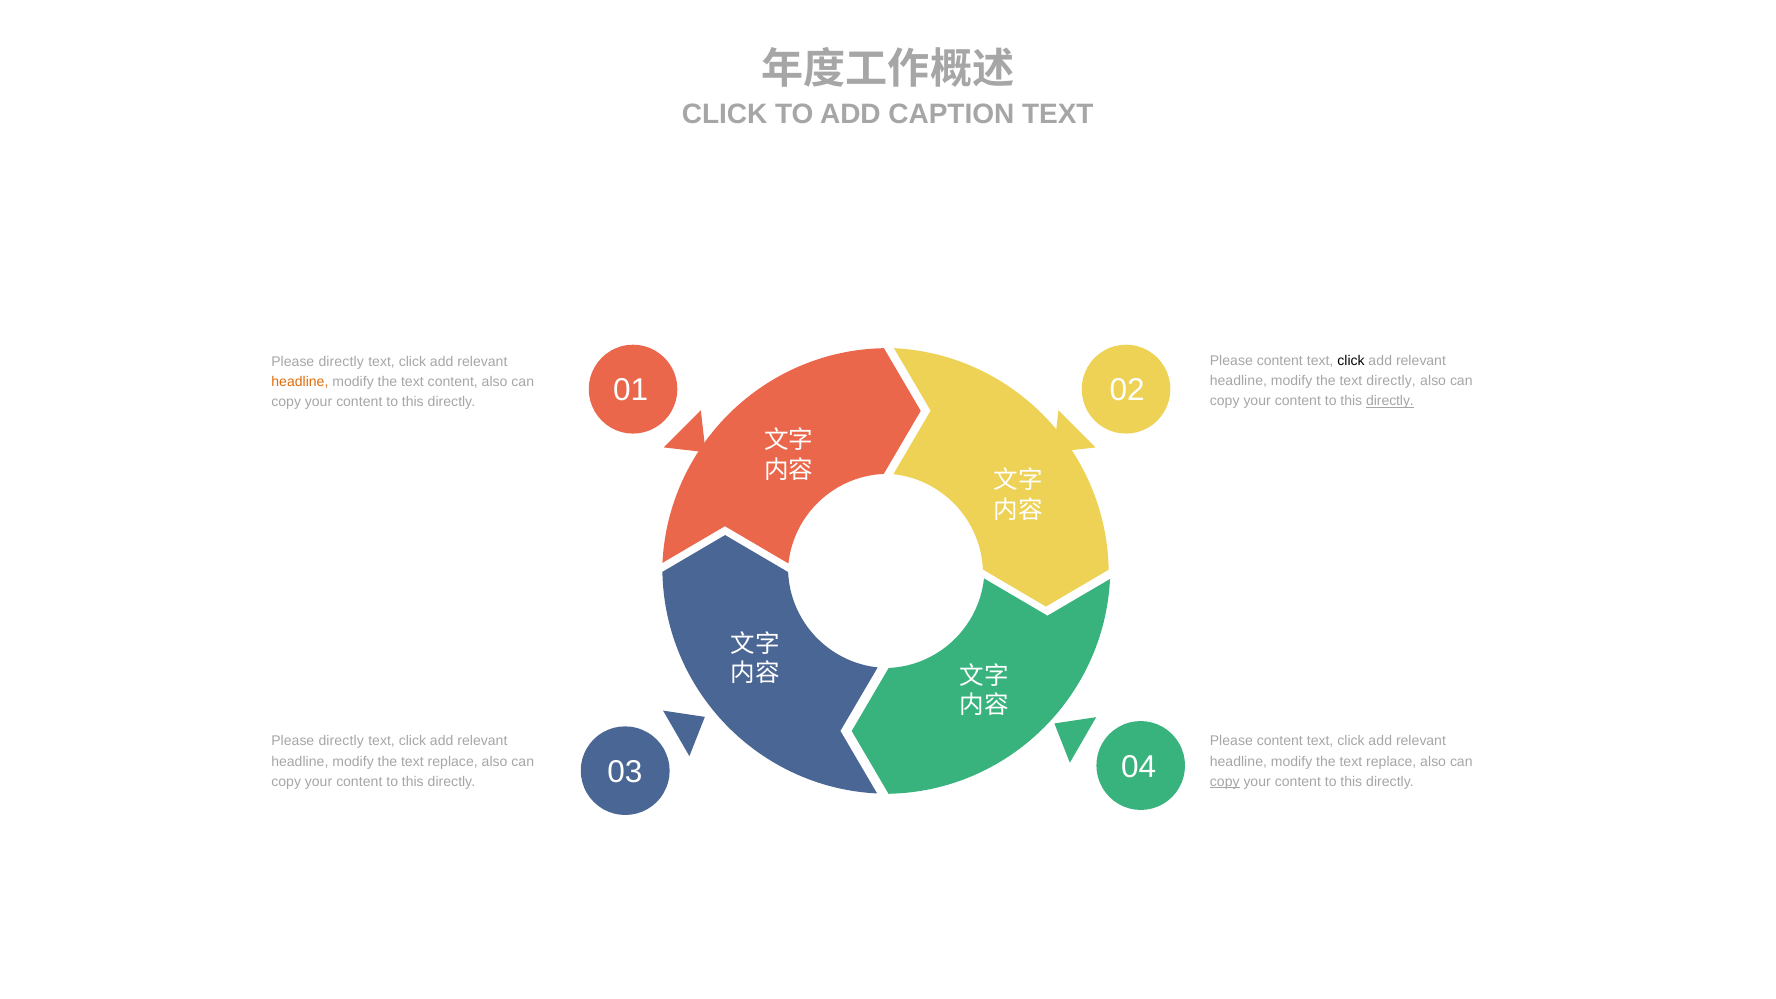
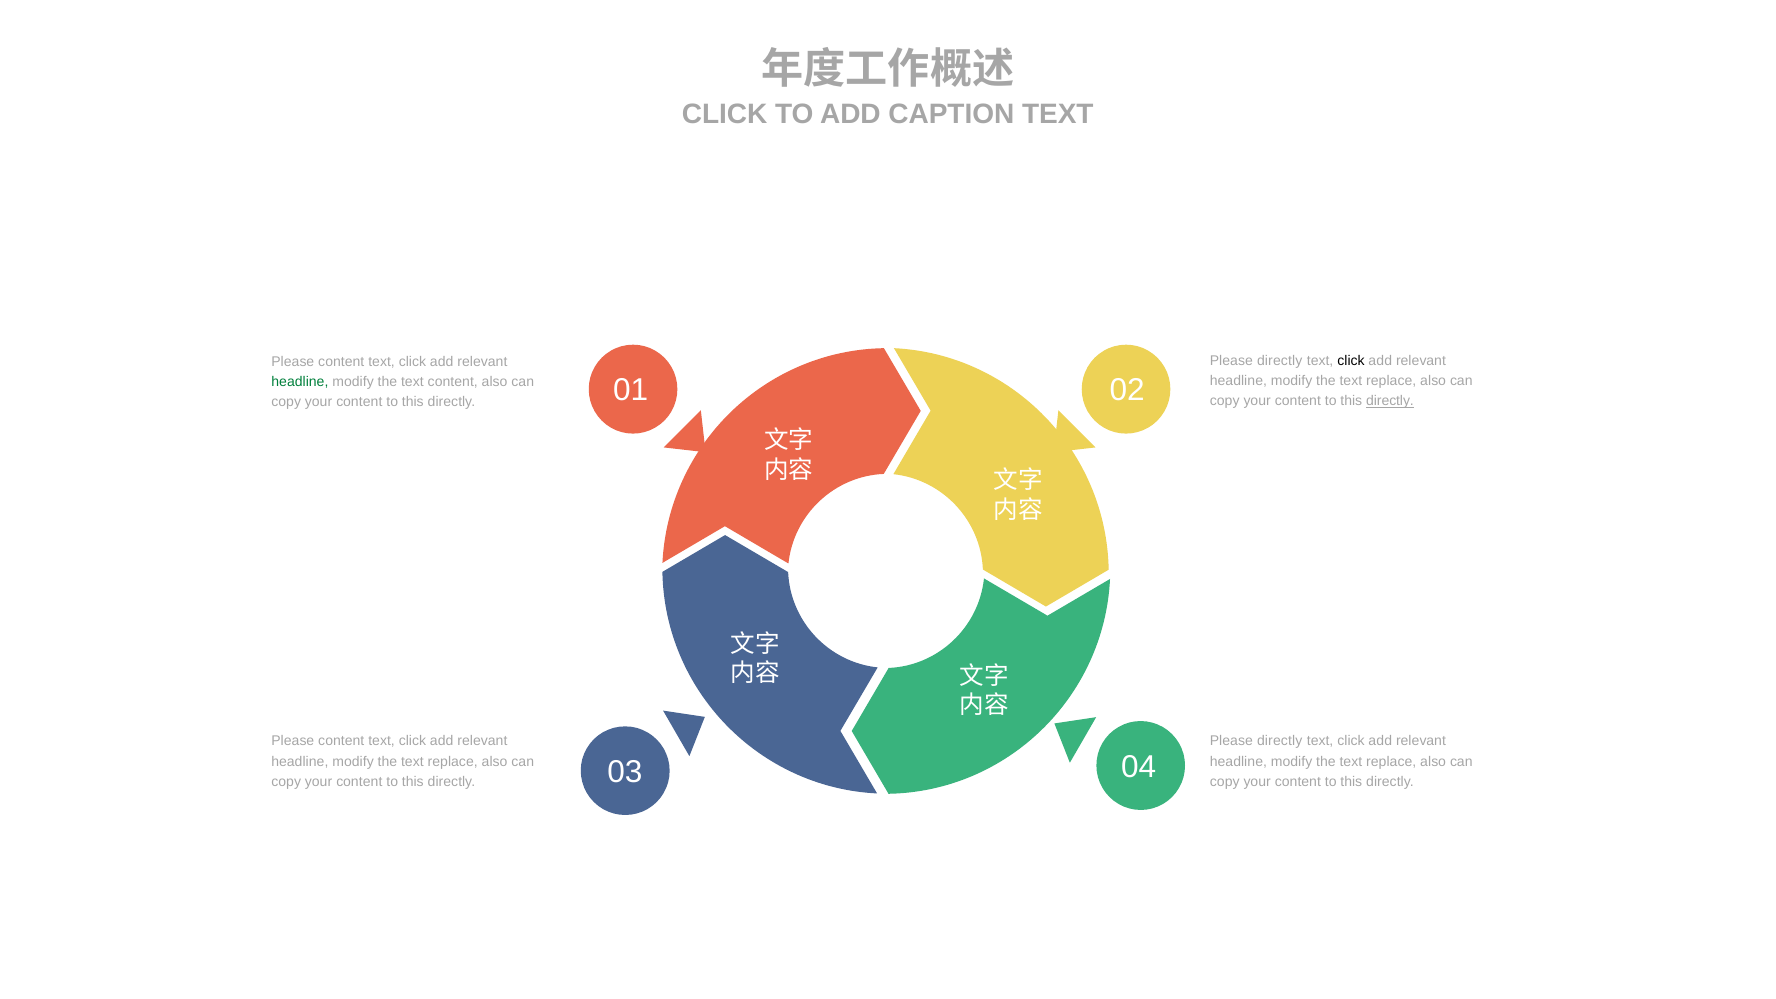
content: content -> directly (1280, 361)
directly: directly -> content (341, 361)
directly: directly -> replace (1391, 381)
headline colour: orange -> green (300, 382)
directly: directly -> content (341, 741)
content: content -> directly (1280, 741)
copy underline: present -> none (1225, 782)
